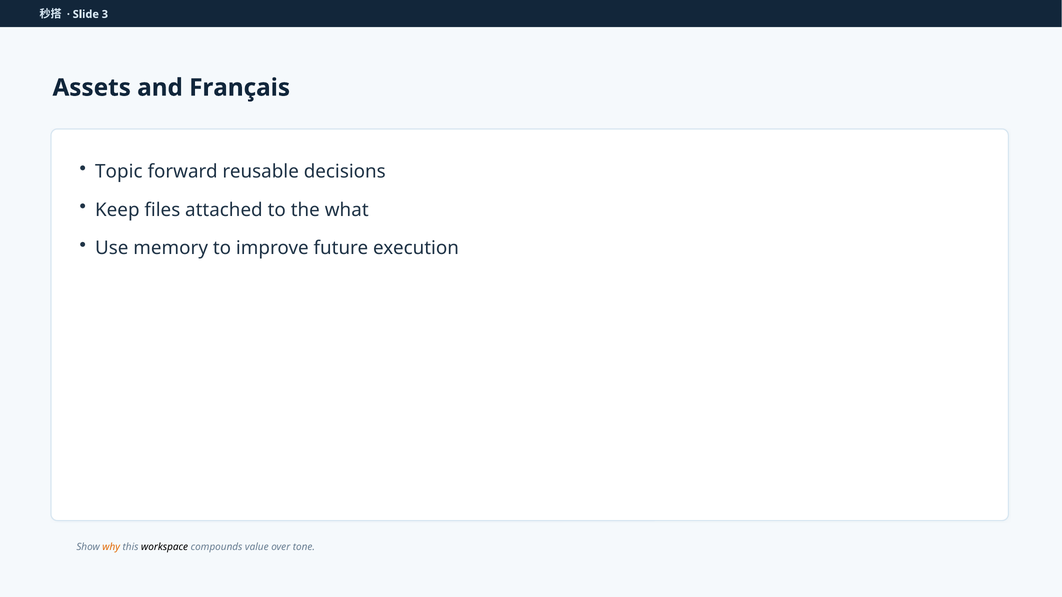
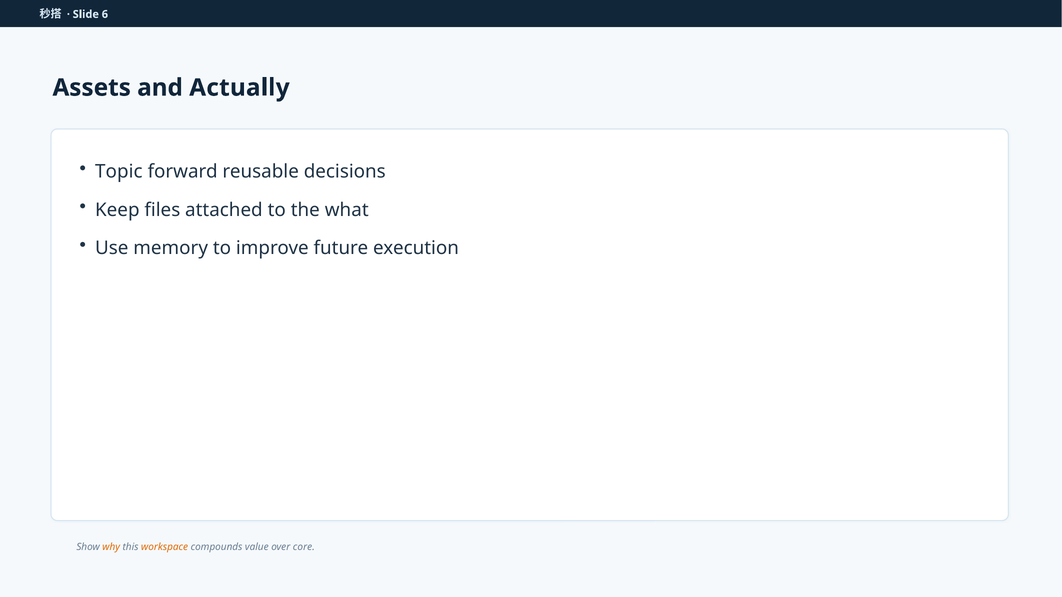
3: 3 -> 6 (105, 14)
Français: Français -> Actually (239, 88)
workspace colour: black -> orange (165, 547)
tone: tone -> core (304, 547)
